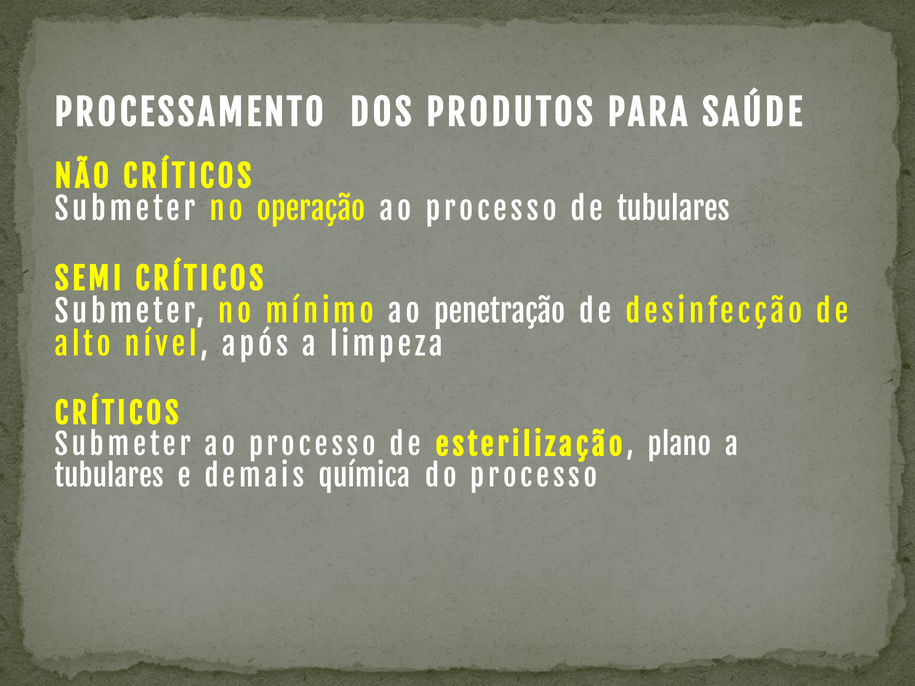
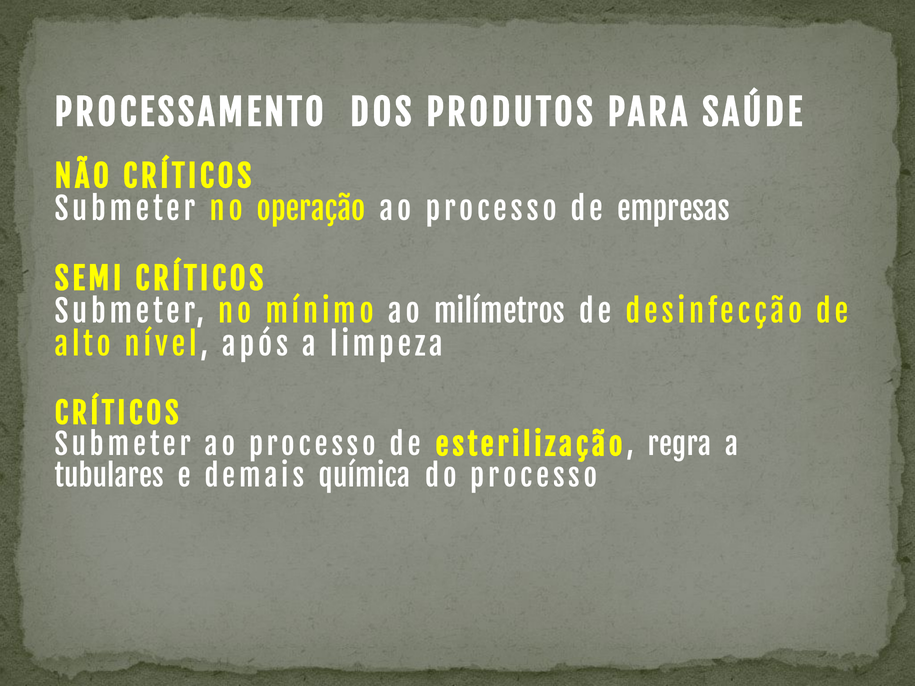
de tubulares: tubulares -> empresas (674, 210)
penetração: penetração -> milímetros (500, 313)
plano: plano -> regra (679, 446)
